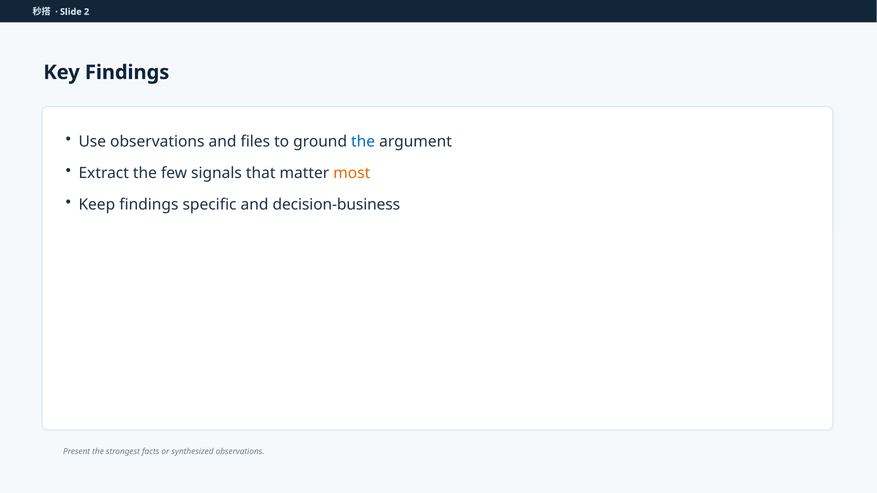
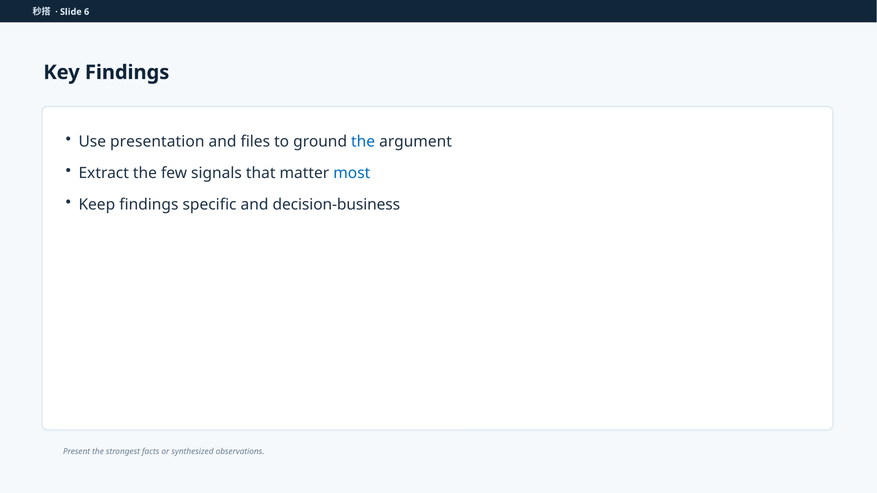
2: 2 -> 6 (87, 12)
Use observations: observations -> presentation (157, 142)
most colour: orange -> blue (352, 173)
